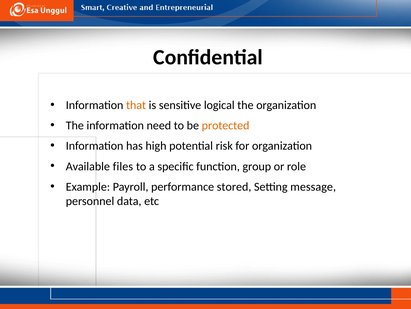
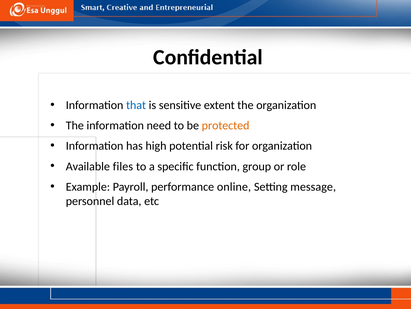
that colour: orange -> blue (136, 105)
logical: logical -> extent (219, 105)
stored: stored -> online (234, 186)
